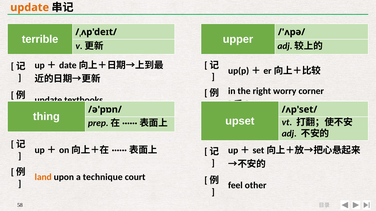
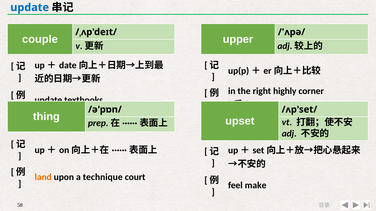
update colour: orange -> blue (30, 7)
terrible: terrible -> couple (40, 39)
worry: worry -> highly (285, 91)
other: other -> make (256, 186)
